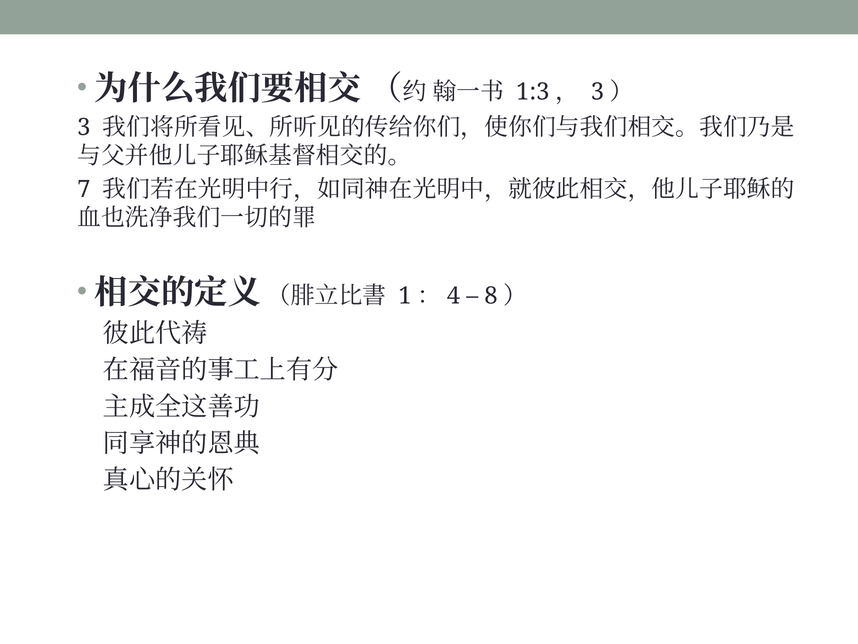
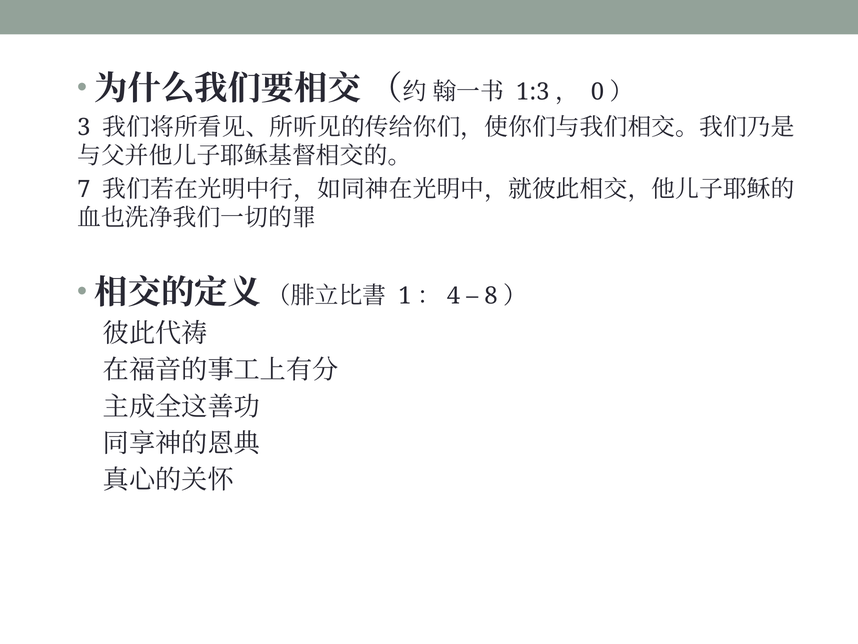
3: 3 -> 0 (598, 92)
